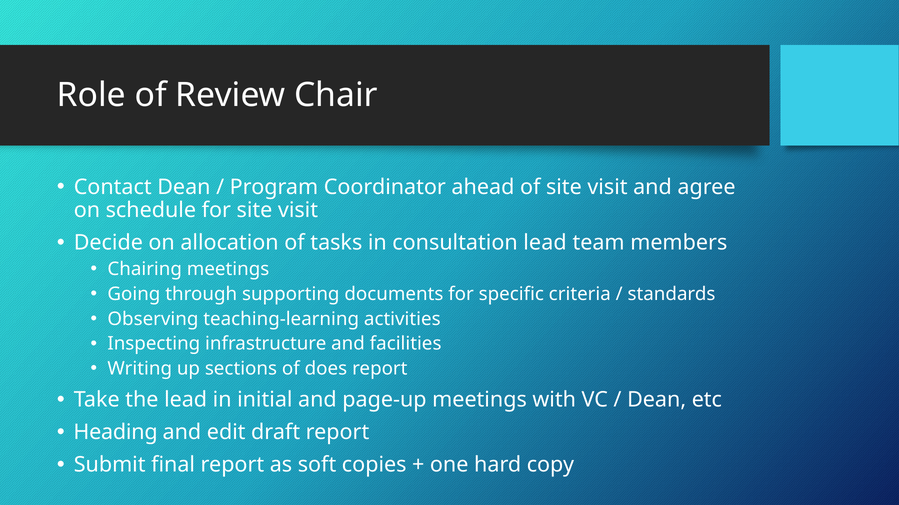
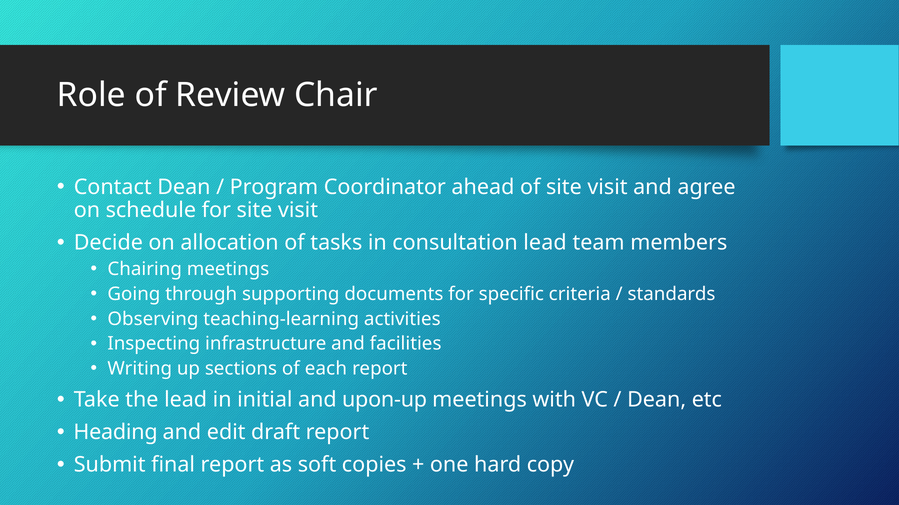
does: does -> each (326, 369)
page-up: page-up -> upon-up (385, 400)
